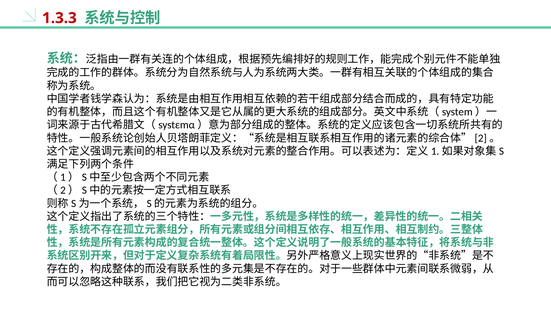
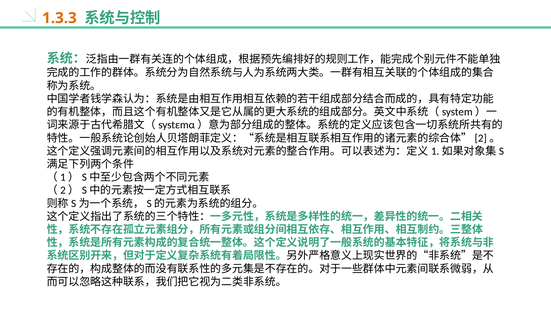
1.3.3 colour: red -> orange (59, 18)
